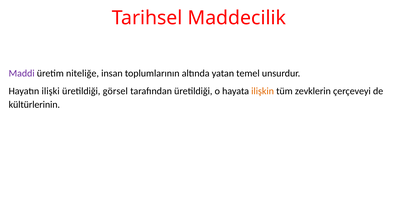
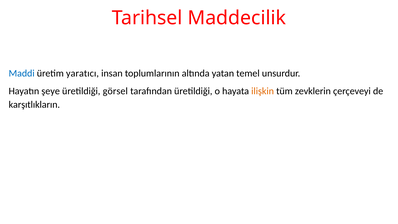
Maddi colour: purple -> blue (22, 73)
niteliğe: niteliğe -> yaratıcı (82, 73)
ilişki: ilişki -> şeye (51, 91)
kültürlerinin: kültürlerinin -> karşıtlıkların (34, 105)
